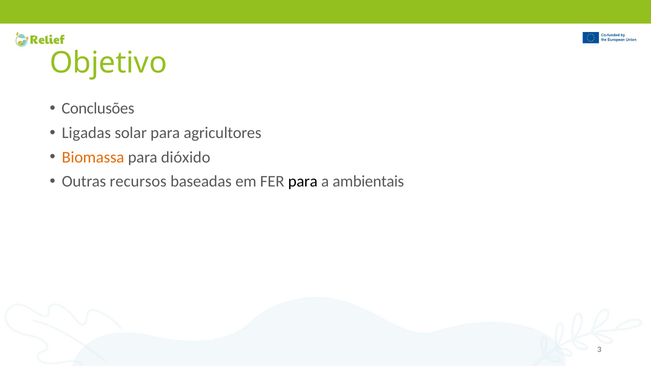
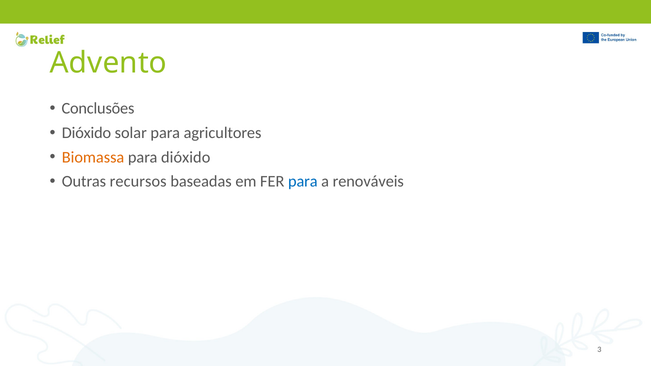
Objetivo: Objetivo -> Advento (108, 63)
Ligadas: Ligadas -> Dióxido (87, 133)
para colour: black -> blue (303, 182)
ambientais: ambientais -> renováveis (368, 182)
